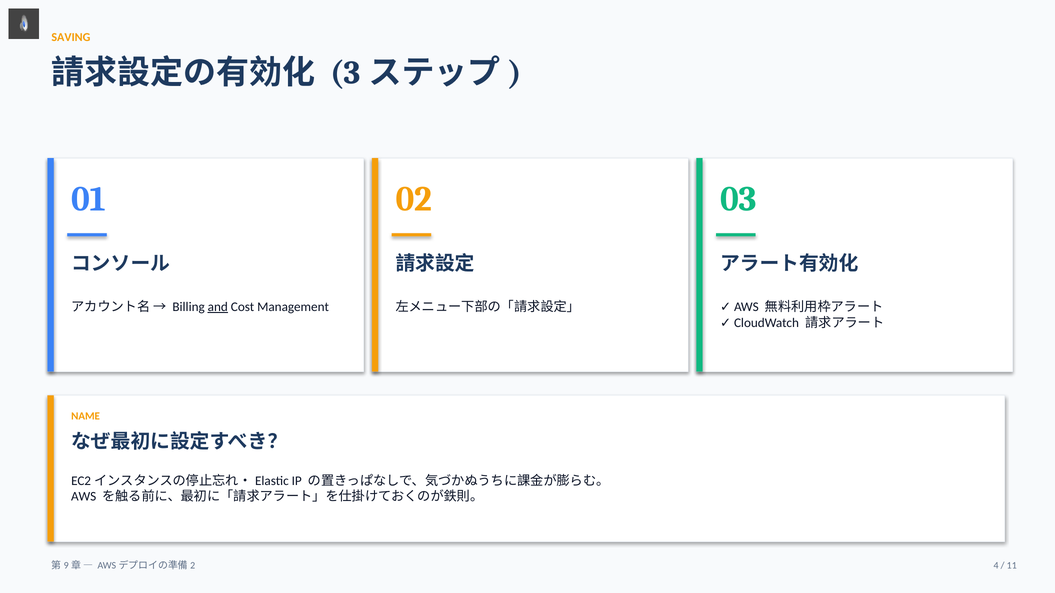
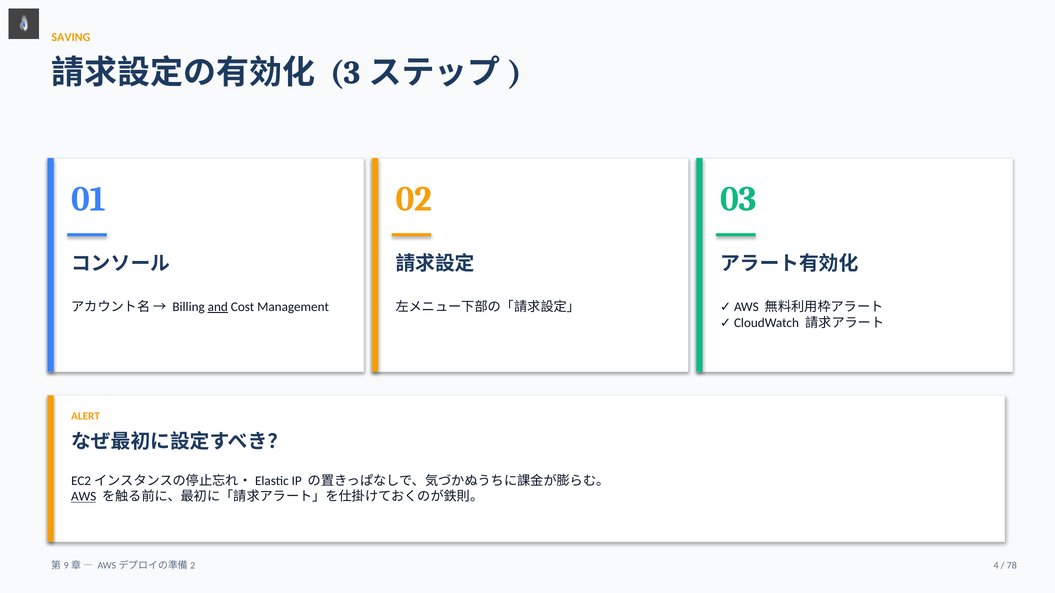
NAME: NAME -> ALERT (86, 416)
AWS underline: none -> present (84, 497)
11: 11 -> 78 (1012, 566)
